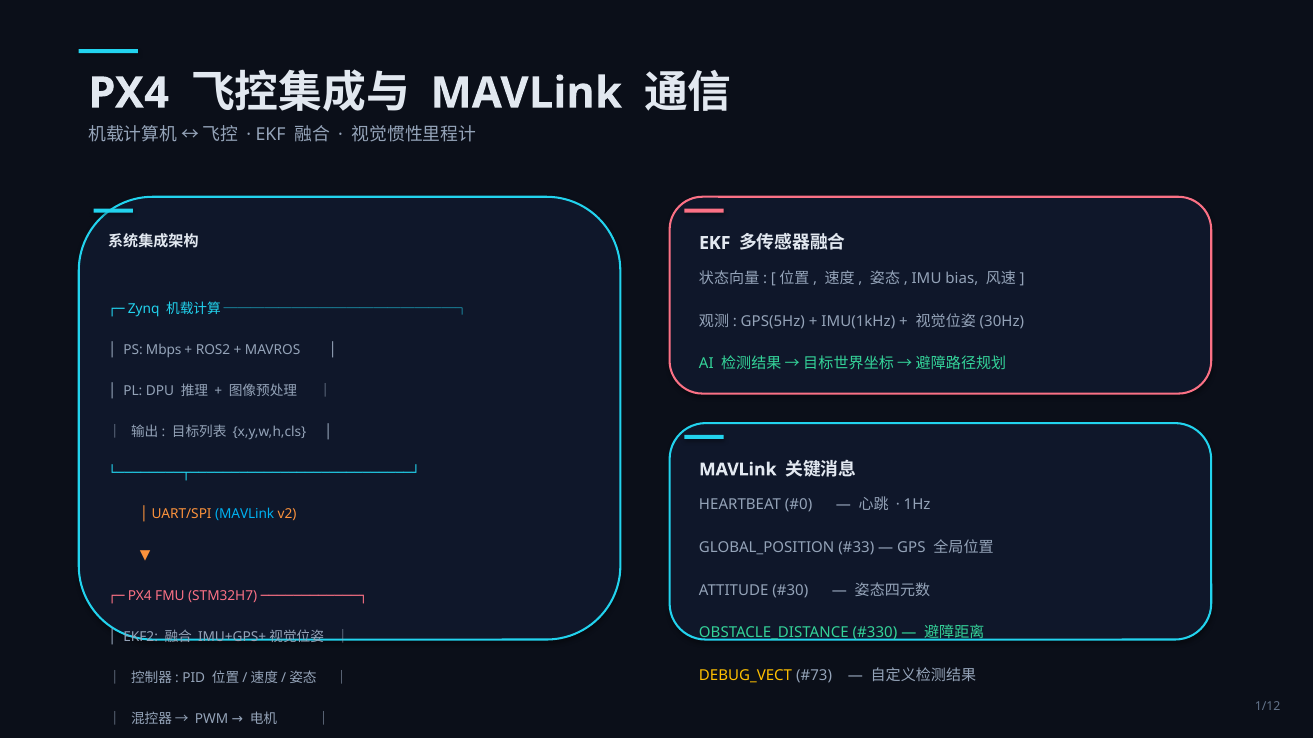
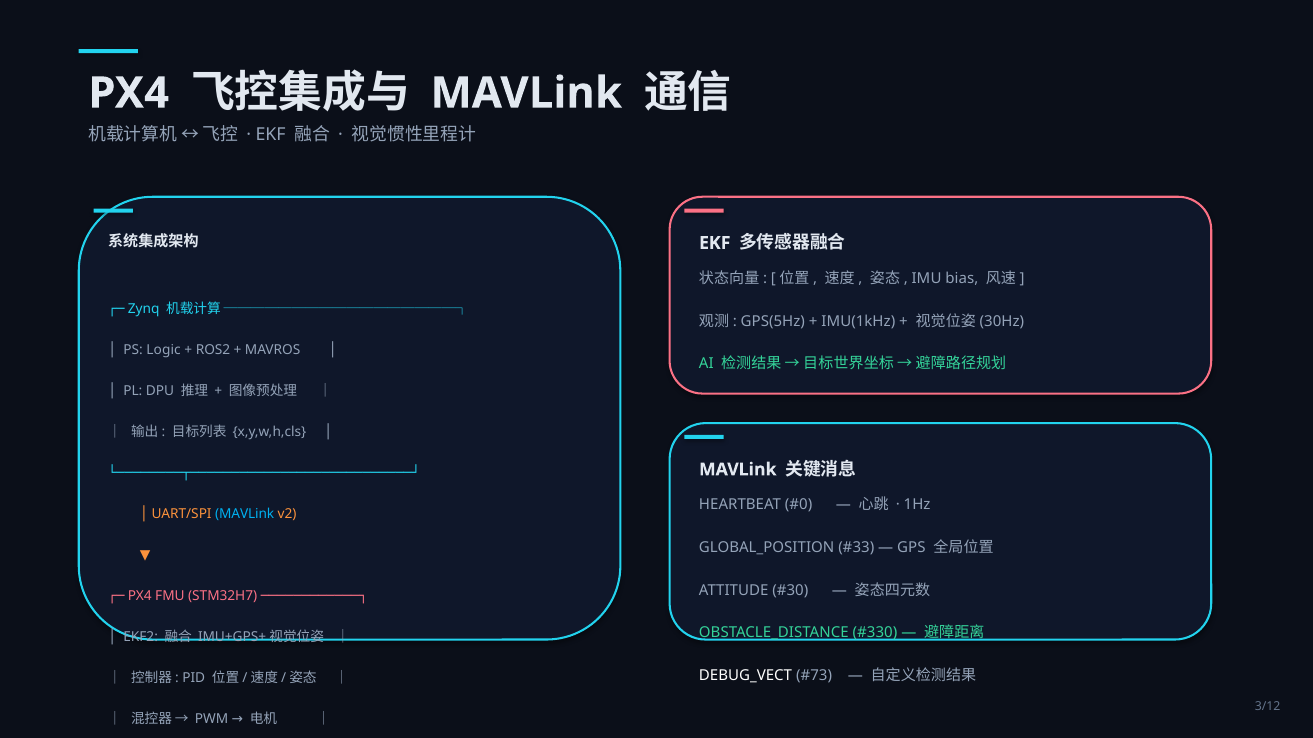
Mbps: Mbps -> Logic (164, 350)
DEBUG_VECT colour: yellow -> white (746, 676)
1/12: 1/12 -> 3/12 (1268, 707)
